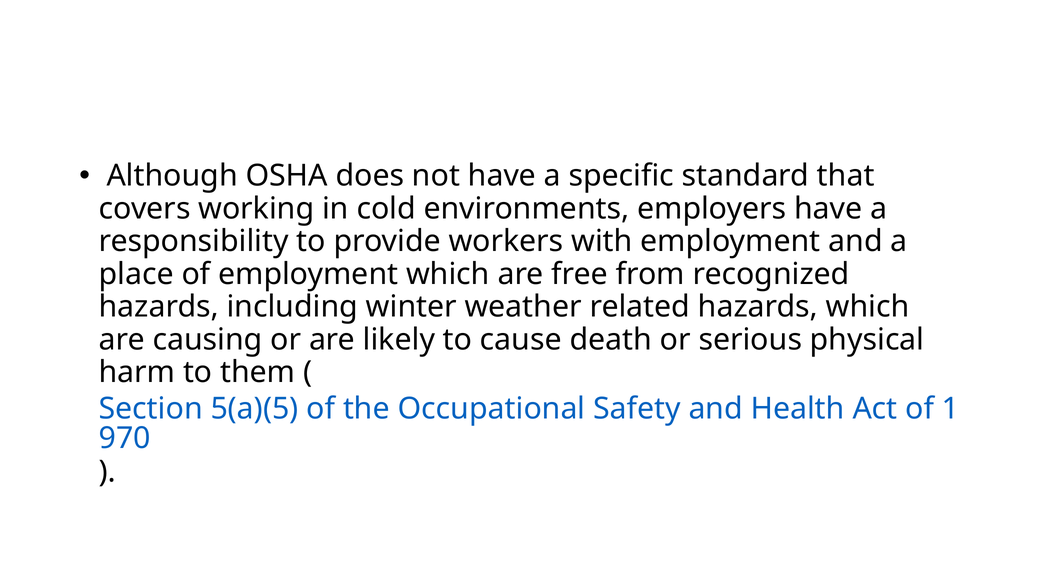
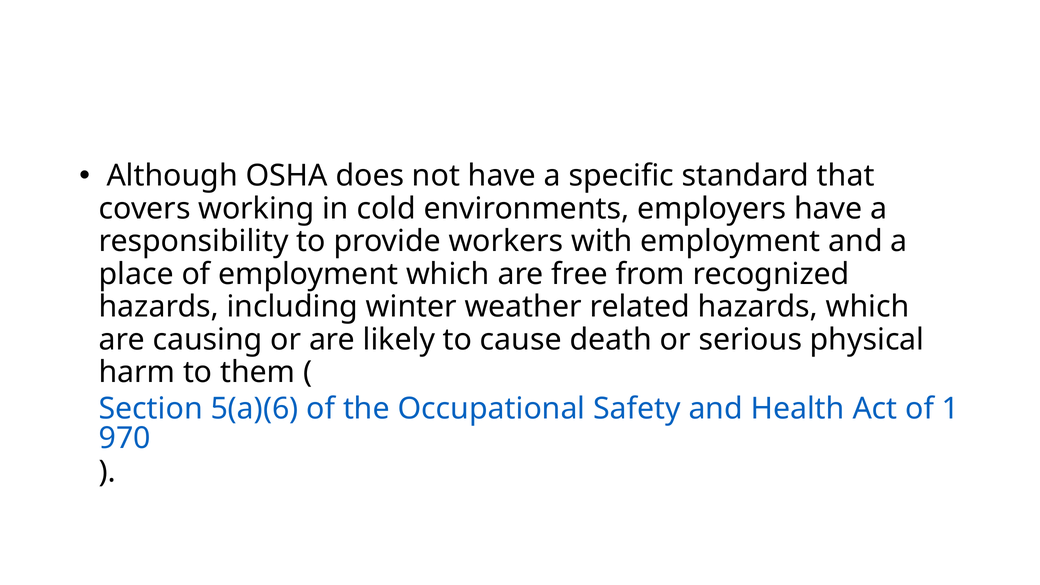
5(a)(5: 5(a)(5 -> 5(a)(6 (255, 409)
